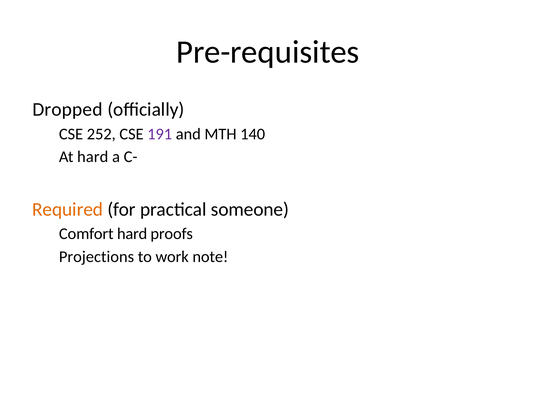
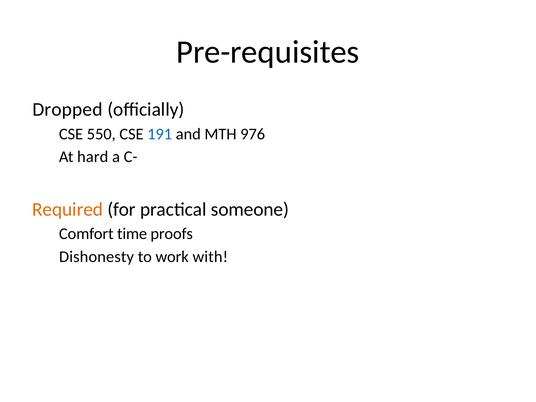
252: 252 -> 550 (101, 134)
191 colour: purple -> blue (160, 134)
140: 140 -> 976 (253, 134)
Comfort hard: hard -> time (132, 234)
Projections: Projections -> Dishonesty (96, 257)
note: note -> with (210, 257)
